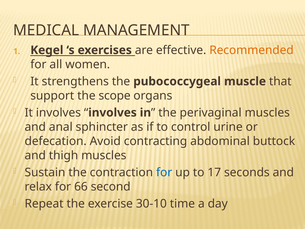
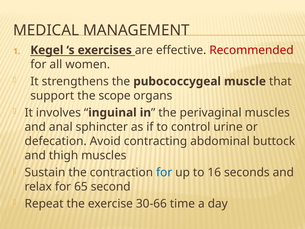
Recommended colour: orange -> red (251, 50)
involves: involves -> inguinal (112, 113)
17: 17 -> 16 (214, 172)
66: 66 -> 65 (81, 186)
30-10: 30-10 -> 30-66 (151, 203)
